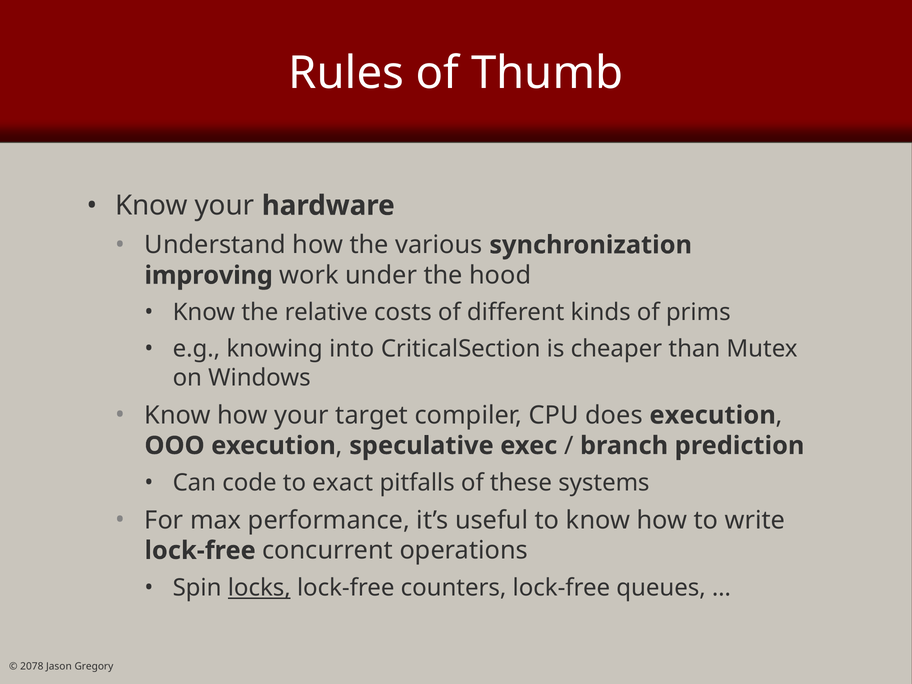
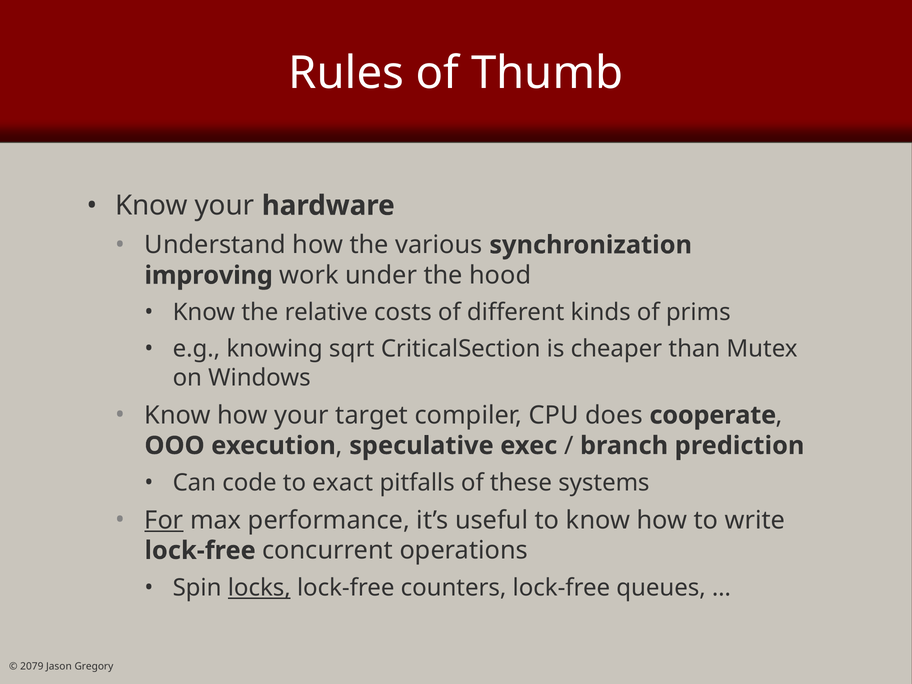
into: into -> sqrt (352, 349)
does execution: execution -> cooperate (713, 415)
For underline: none -> present (164, 520)
2078: 2078 -> 2079 (32, 666)
